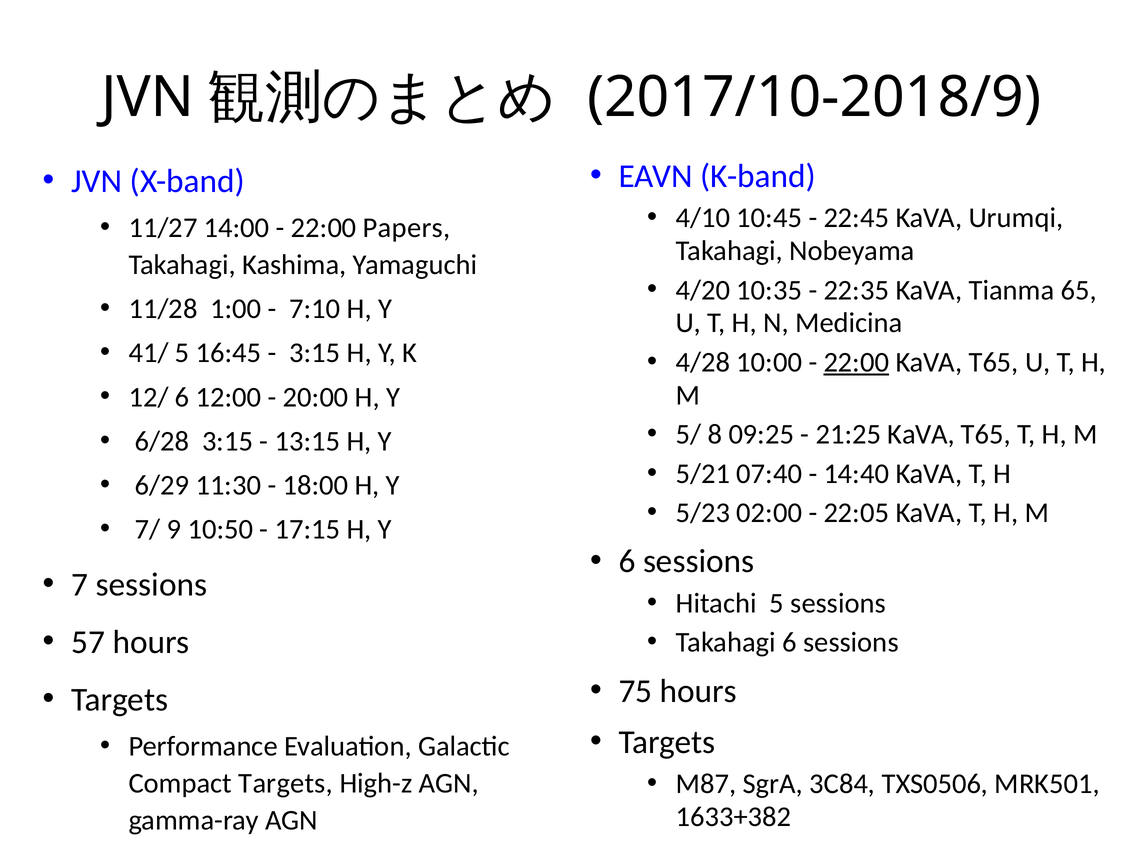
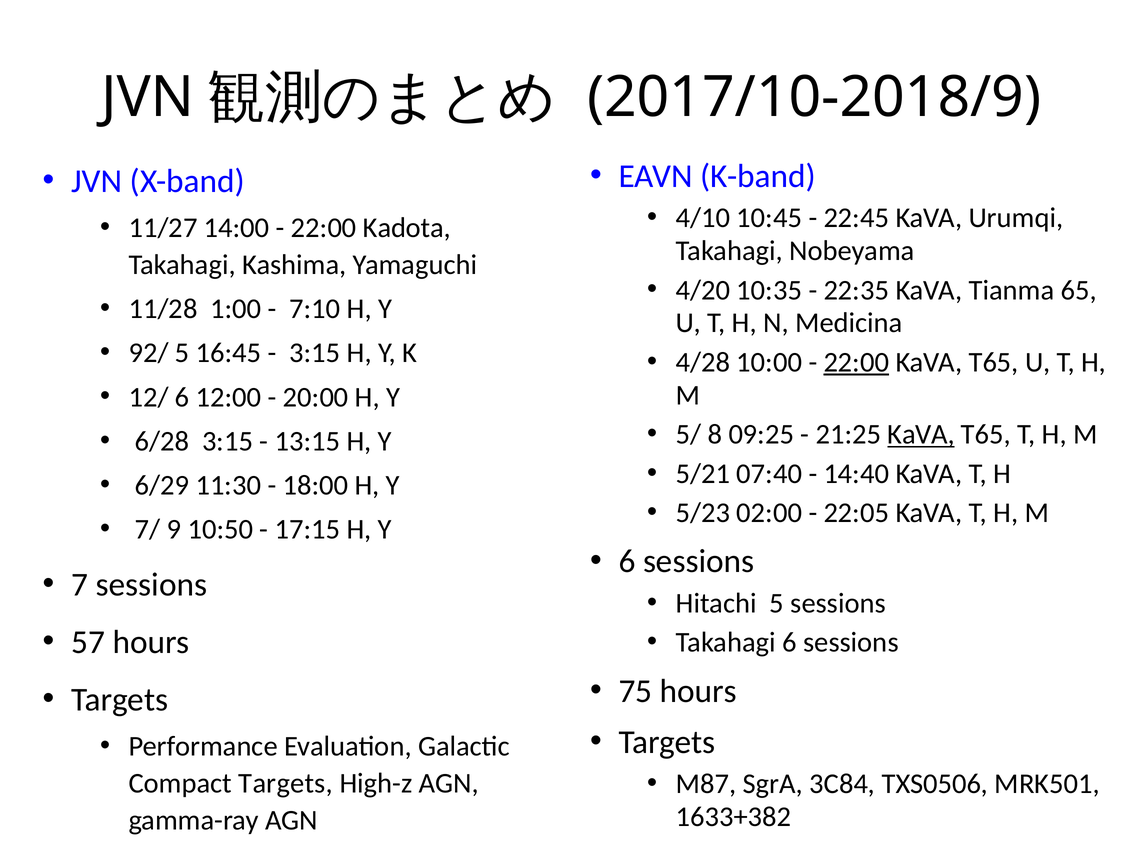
Papers: Papers -> Kadota (407, 227)
41/: 41/ -> 92/ (149, 353)
KaVA underline: none -> present (921, 434)
